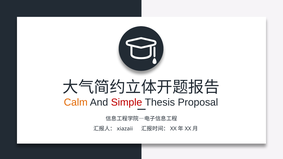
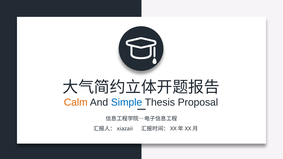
Simple colour: red -> blue (127, 102)
